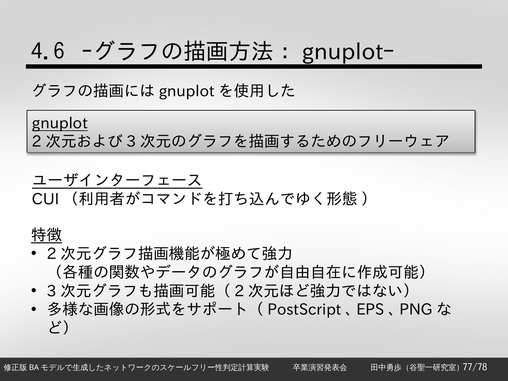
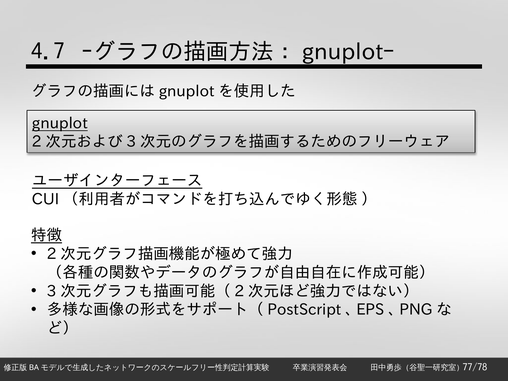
4.6: 4.6 -> 4.7 (48, 52)
